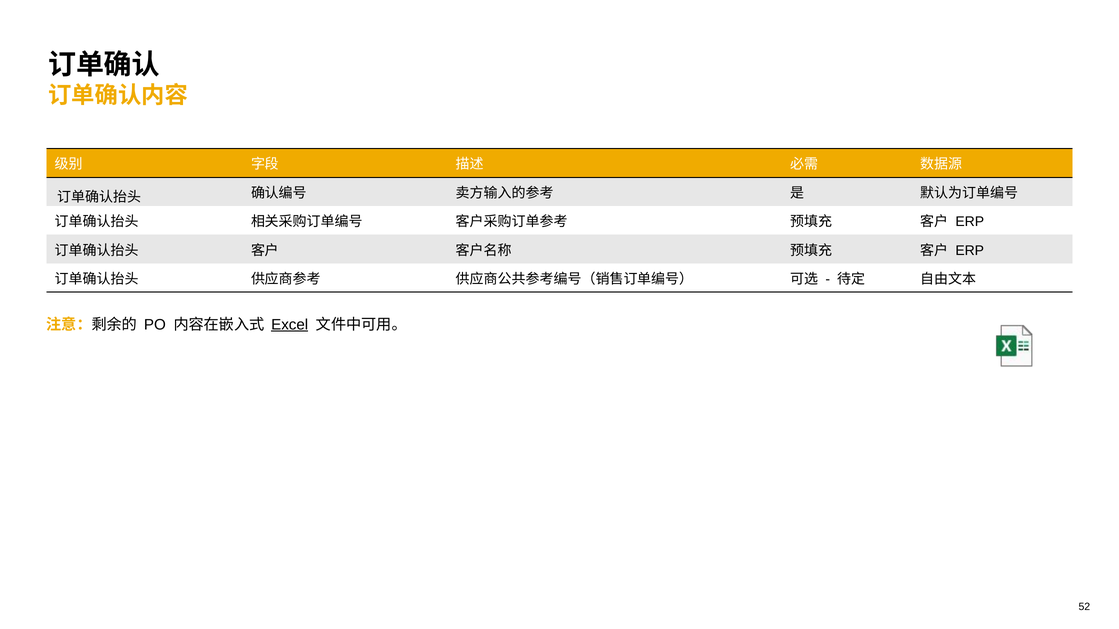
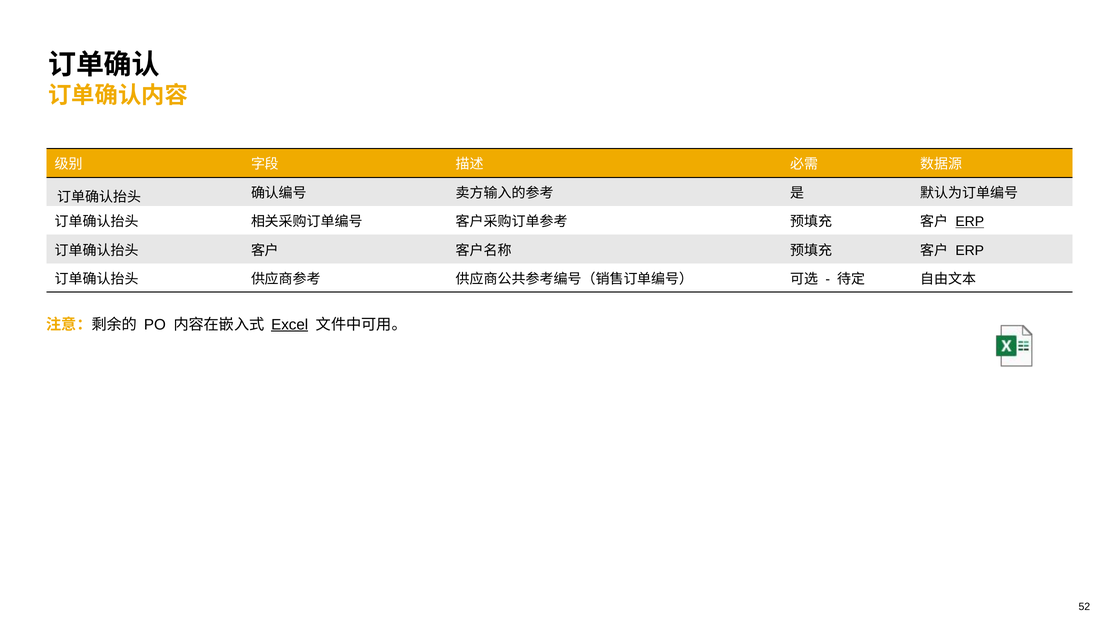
ERP underline: none -> present (970, 222)
